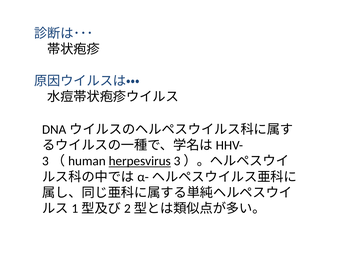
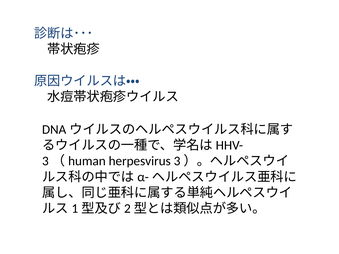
herpesvirus underline: present -> none (140, 161)
